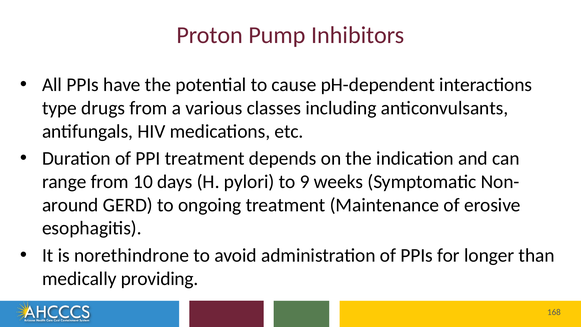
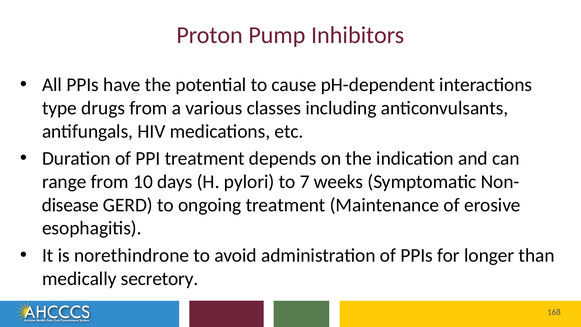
9: 9 -> 7 (305, 182)
around: around -> disease (70, 205)
providing: providing -> secretory (160, 278)
